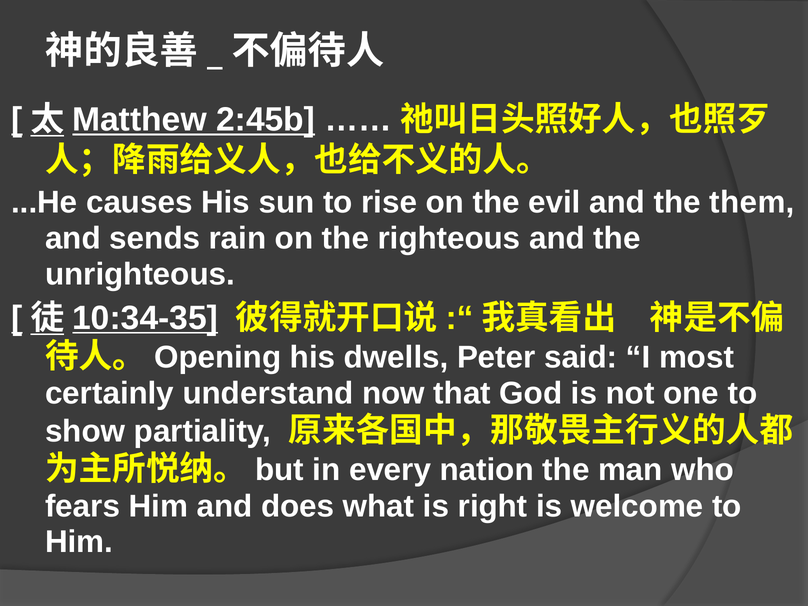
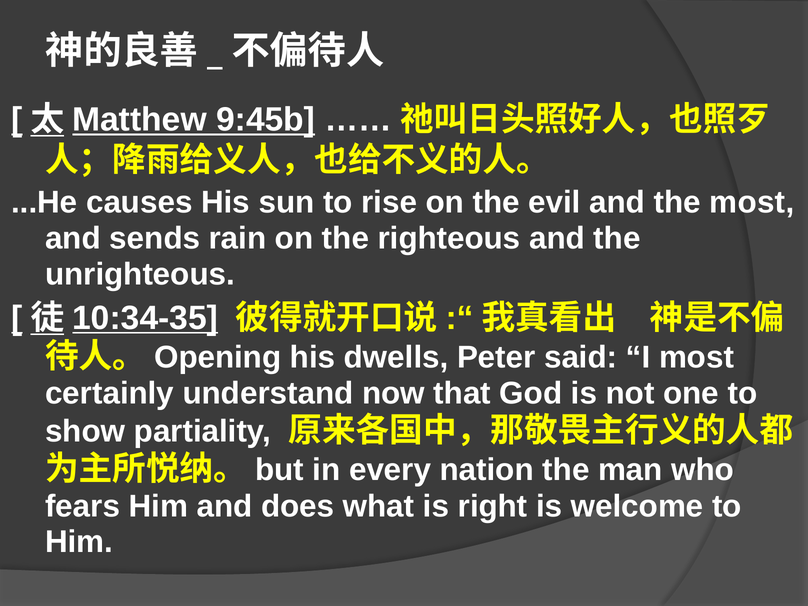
2:45b: 2:45b -> 9:45b (266, 120)
the them: them -> most (752, 202)
